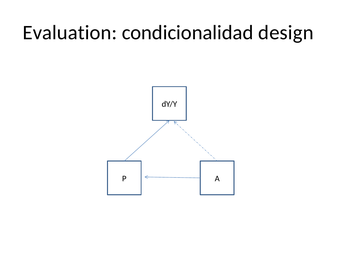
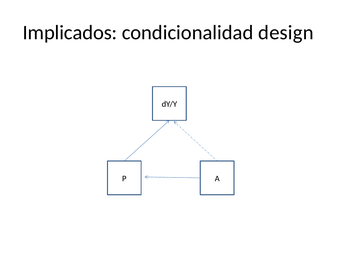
Evaluation: Evaluation -> Implicados (70, 33)
